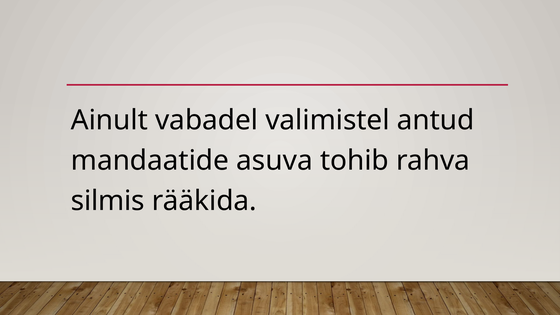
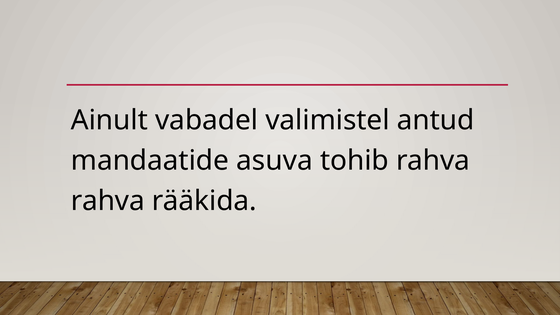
silmis: silmis -> rahva (108, 201)
